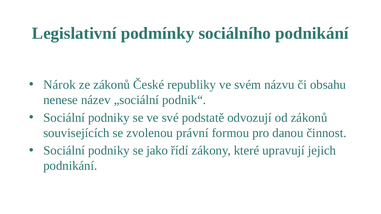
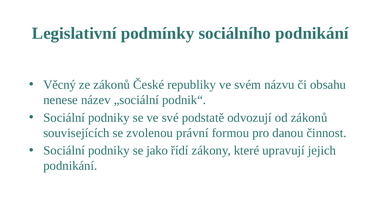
Nárok: Nárok -> Věcný (60, 85)
